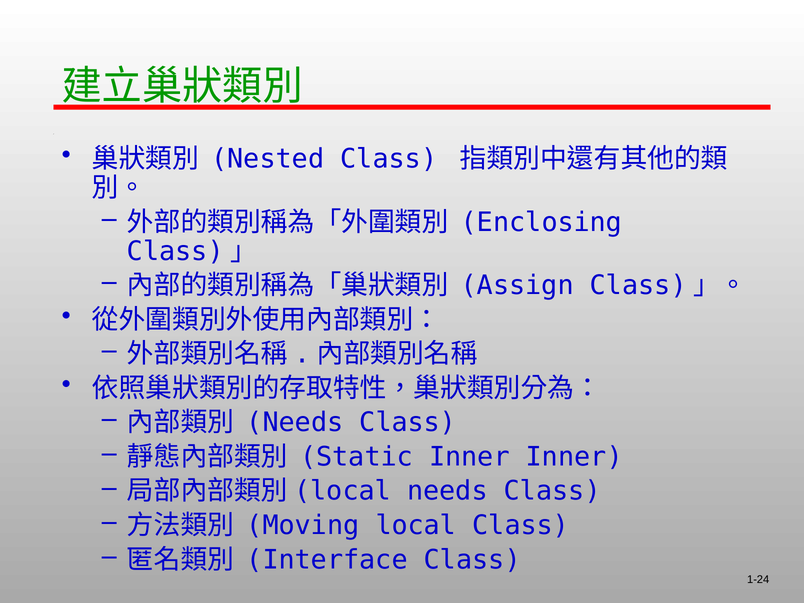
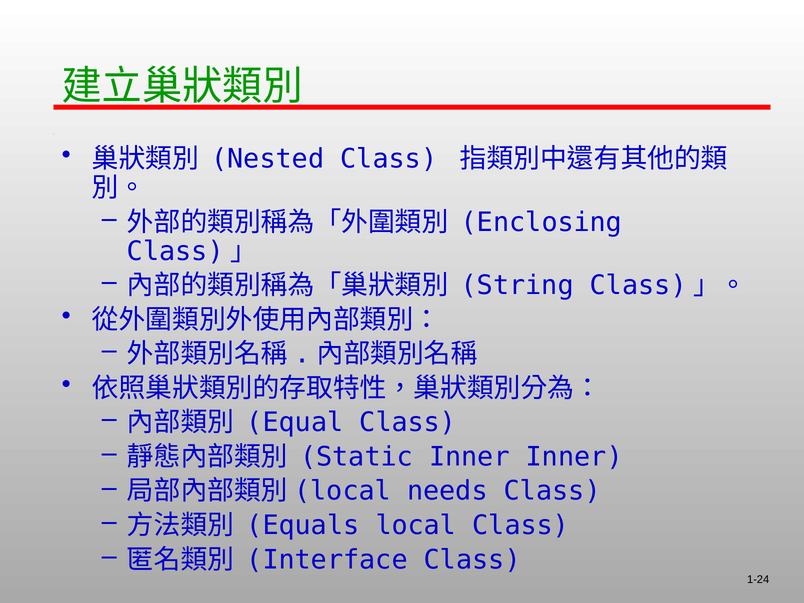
Assign: Assign -> String (517, 285)
Needs: Needs -> Equal (295, 423)
Moving: Moving -> Equals (303, 525)
